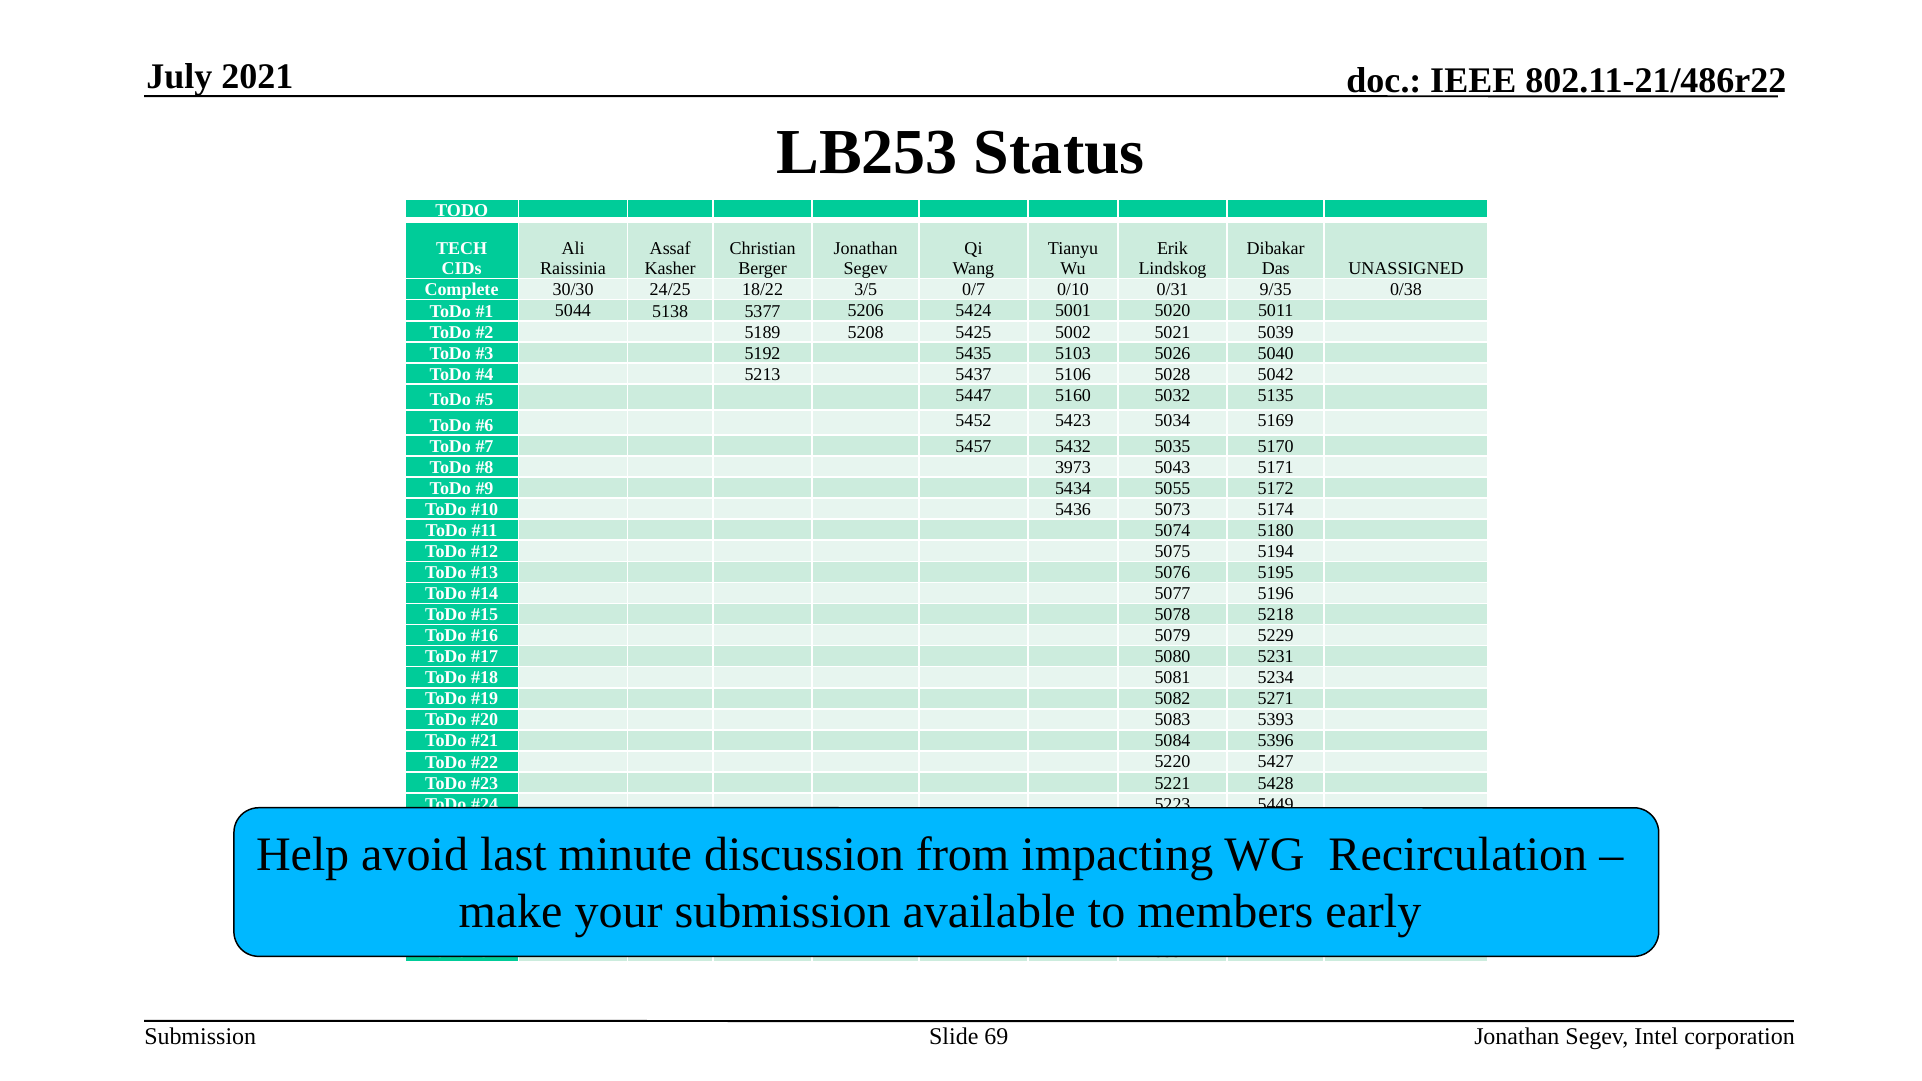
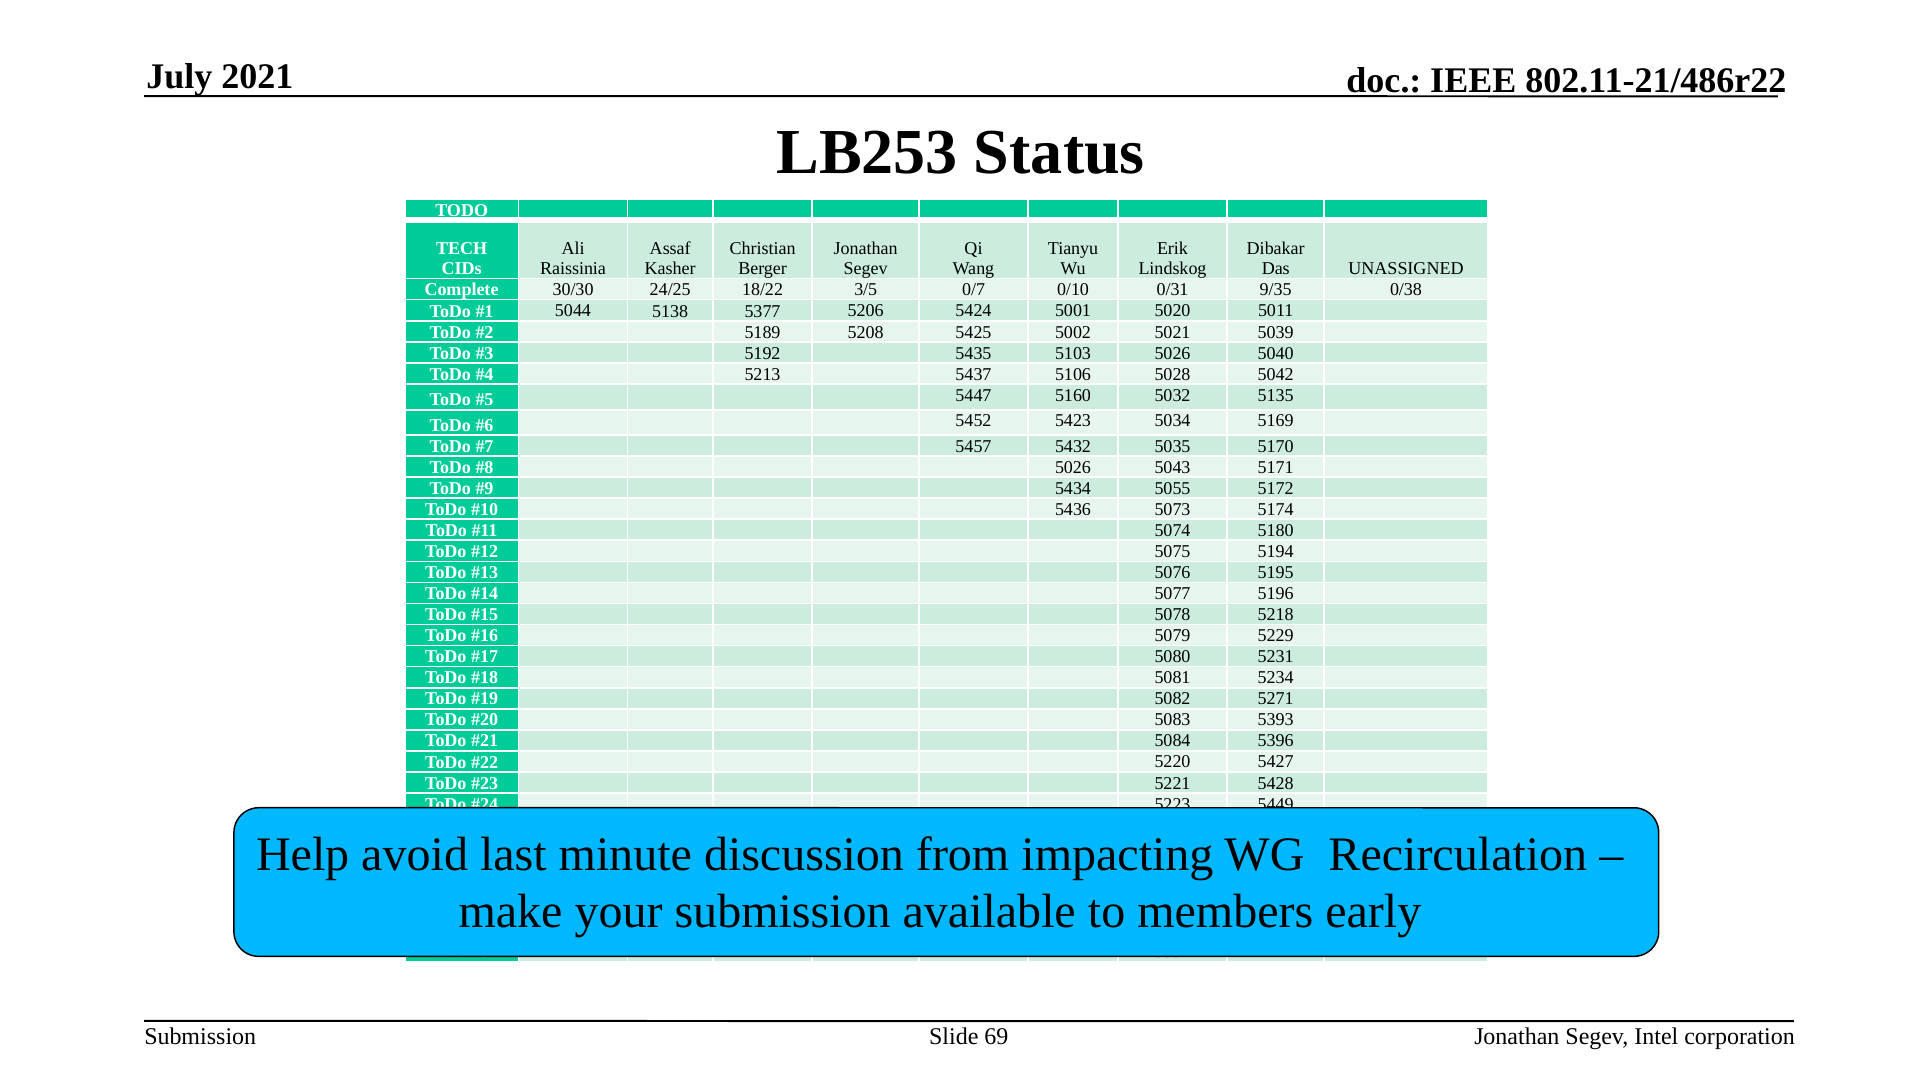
3973: 3973 -> 5026 (1073, 467)
